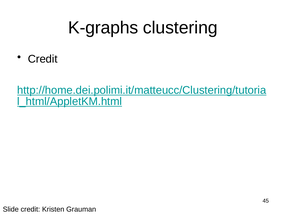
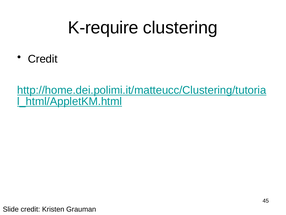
K-graphs: K-graphs -> K-require (103, 28)
